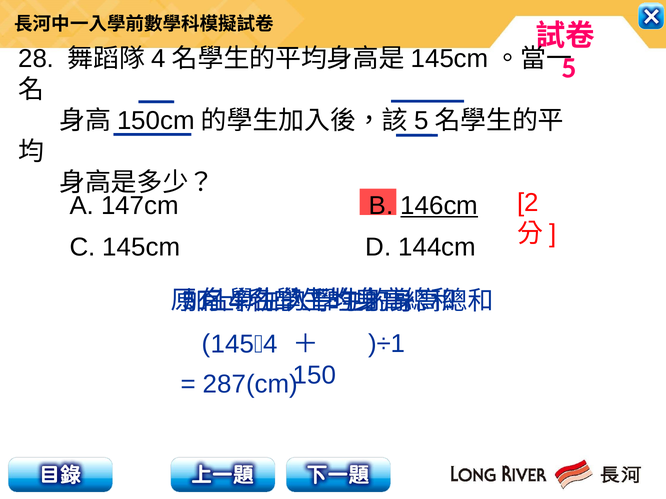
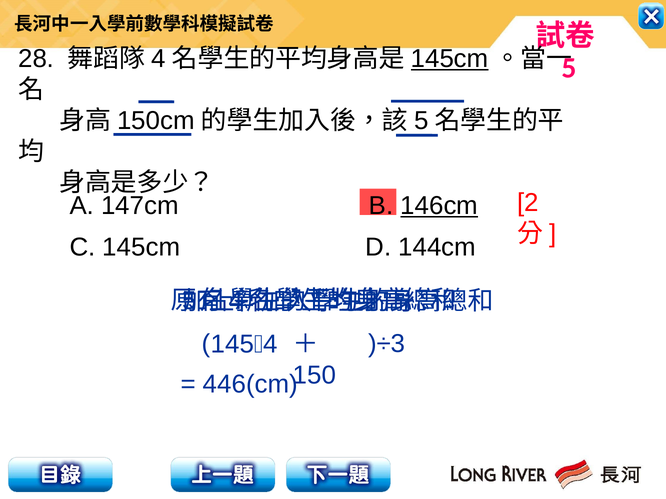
145cm underline: none -> present (450, 59)
)÷1: )÷1 -> )÷3 (387, 344)
287(cm: 287(cm -> 446(cm (250, 384)
